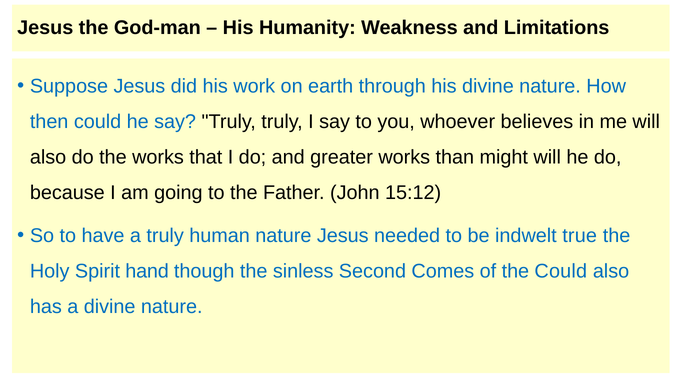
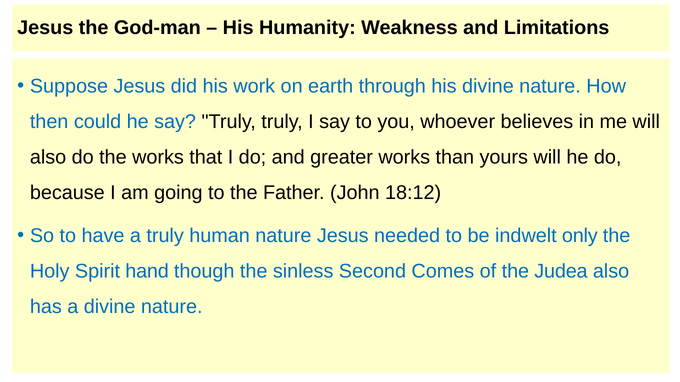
might: might -> yours (504, 158)
15:12: 15:12 -> 18:12 (413, 193)
true: true -> only (580, 236)
the Could: Could -> Judea (561, 272)
